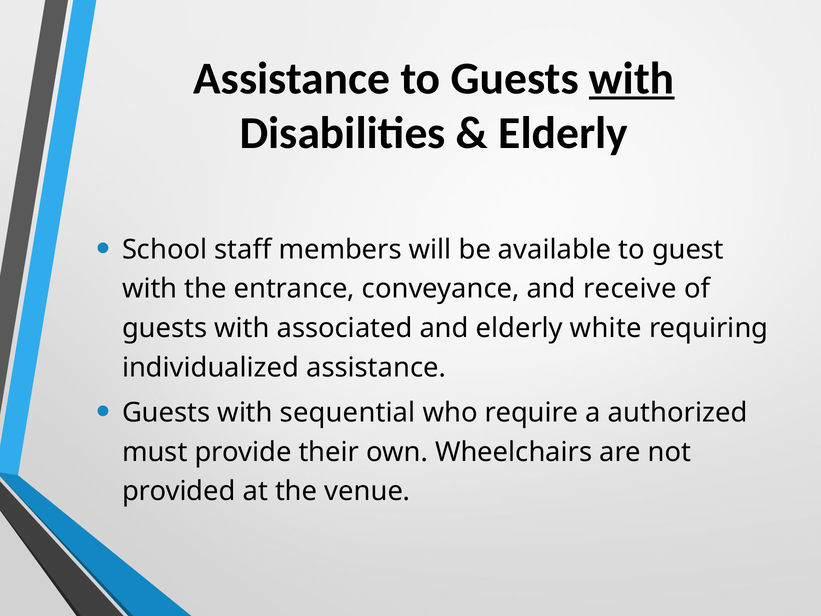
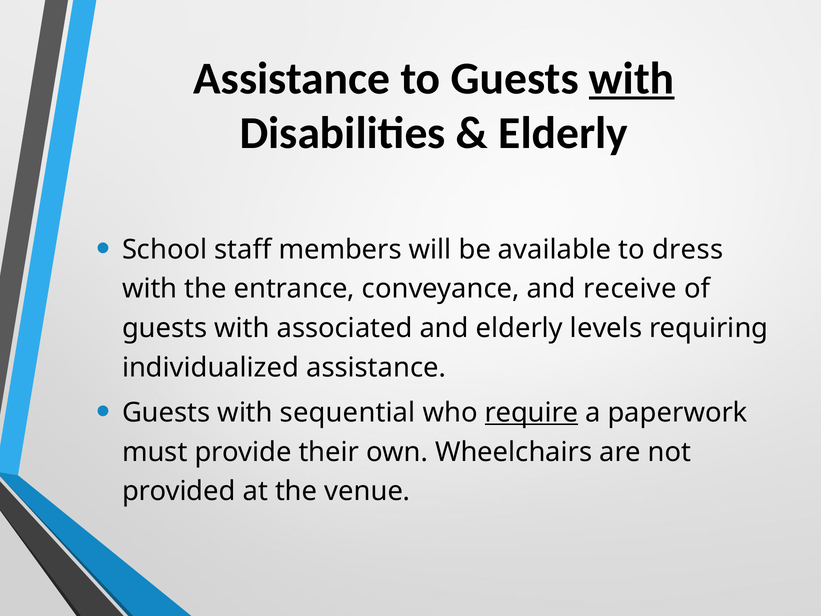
guest: guest -> dress (688, 249)
white: white -> levels (606, 328)
require underline: none -> present (531, 412)
authorized: authorized -> paperwork (678, 412)
